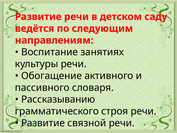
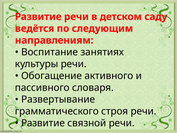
Рассказыванию: Рассказыванию -> Развертывание (58, 99)
